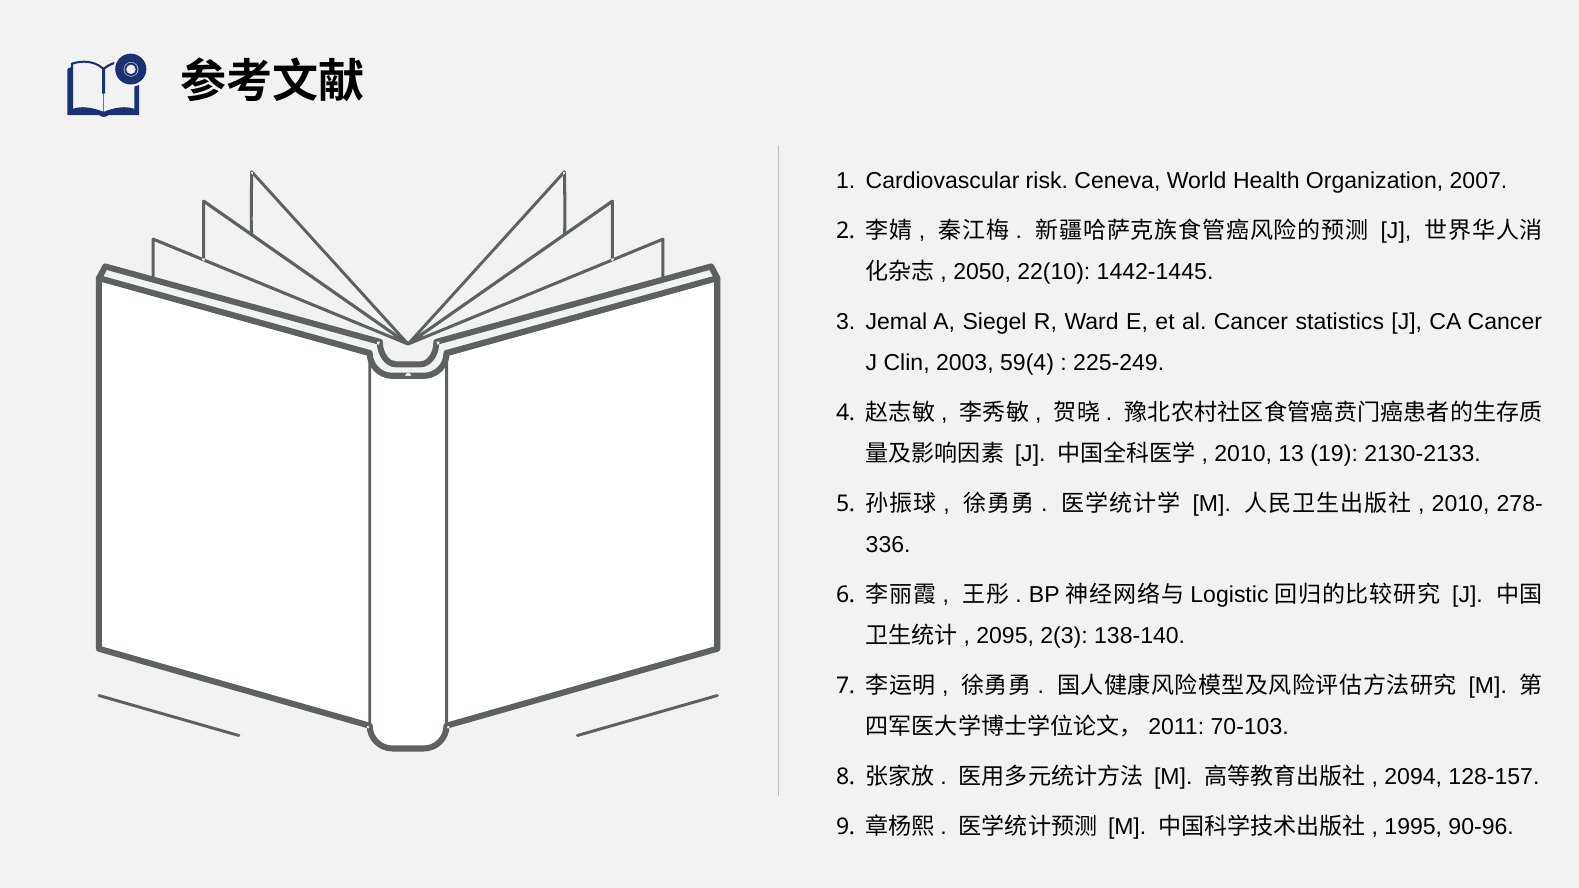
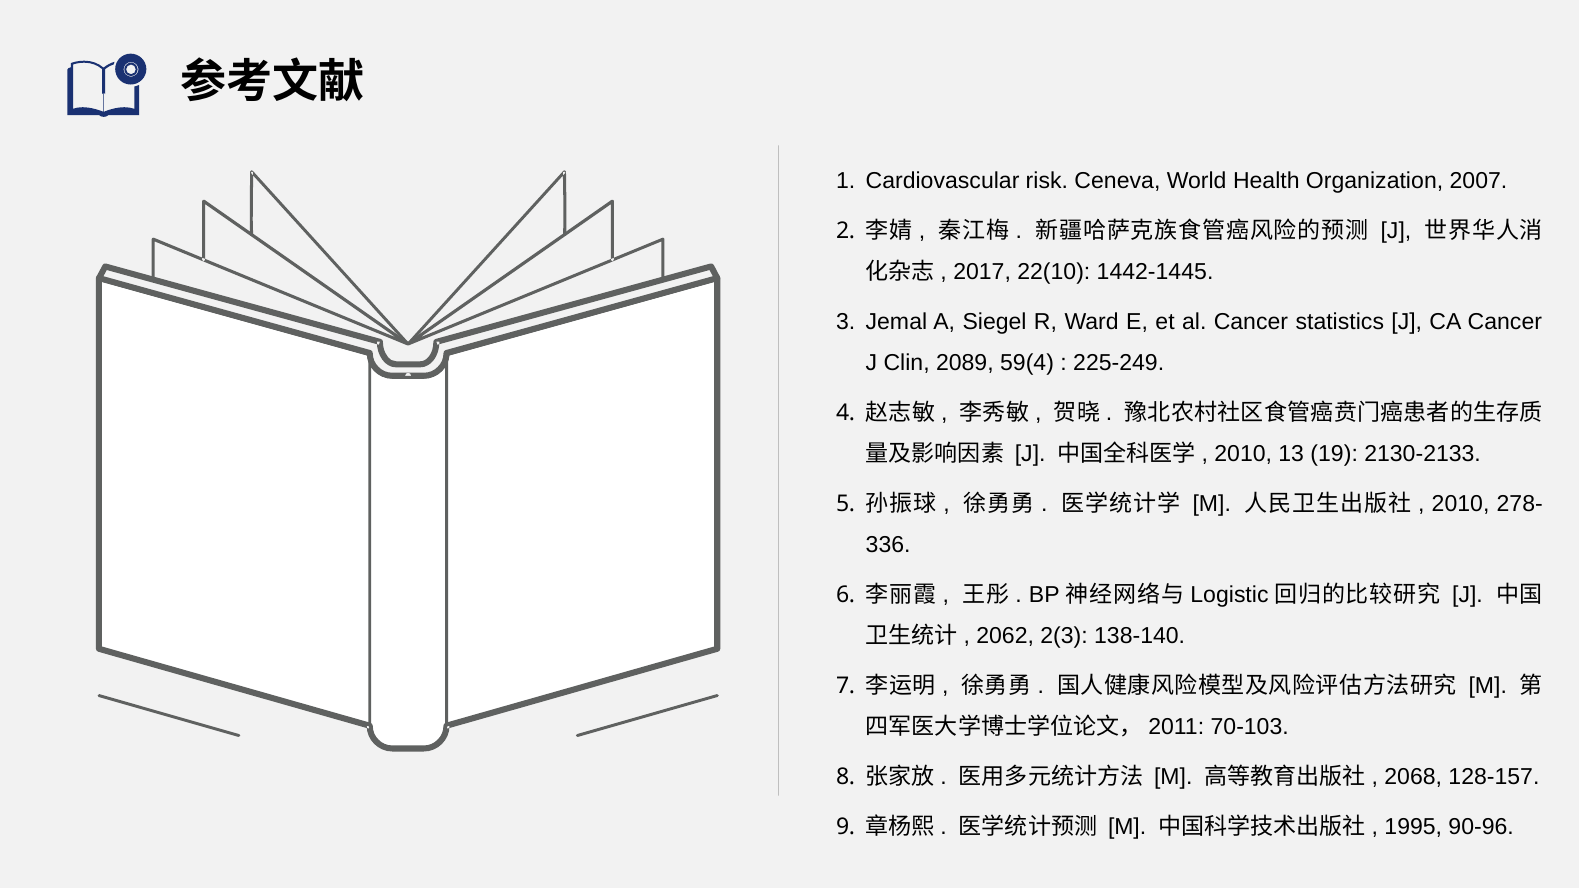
2050: 2050 -> 2017 (982, 272)
2003: 2003 -> 2089 (965, 363)
2095: 2095 -> 2062 (1005, 636)
2094: 2094 -> 2068 (1413, 777)
